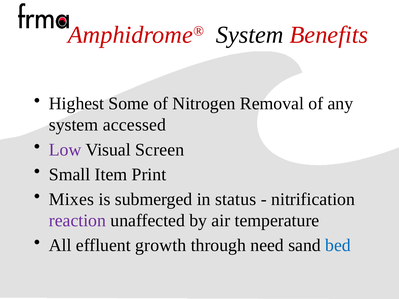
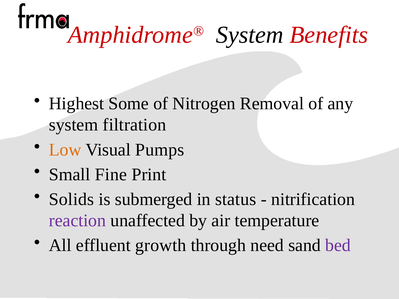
accessed: accessed -> filtration (134, 125)
Low colour: purple -> orange (65, 150)
Screen: Screen -> Pumps (160, 150)
Item: Item -> Fine (111, 175)
Mixes: Mixes -> Solids (71, 199)
bed colour: blue -> purple (338, 246)
